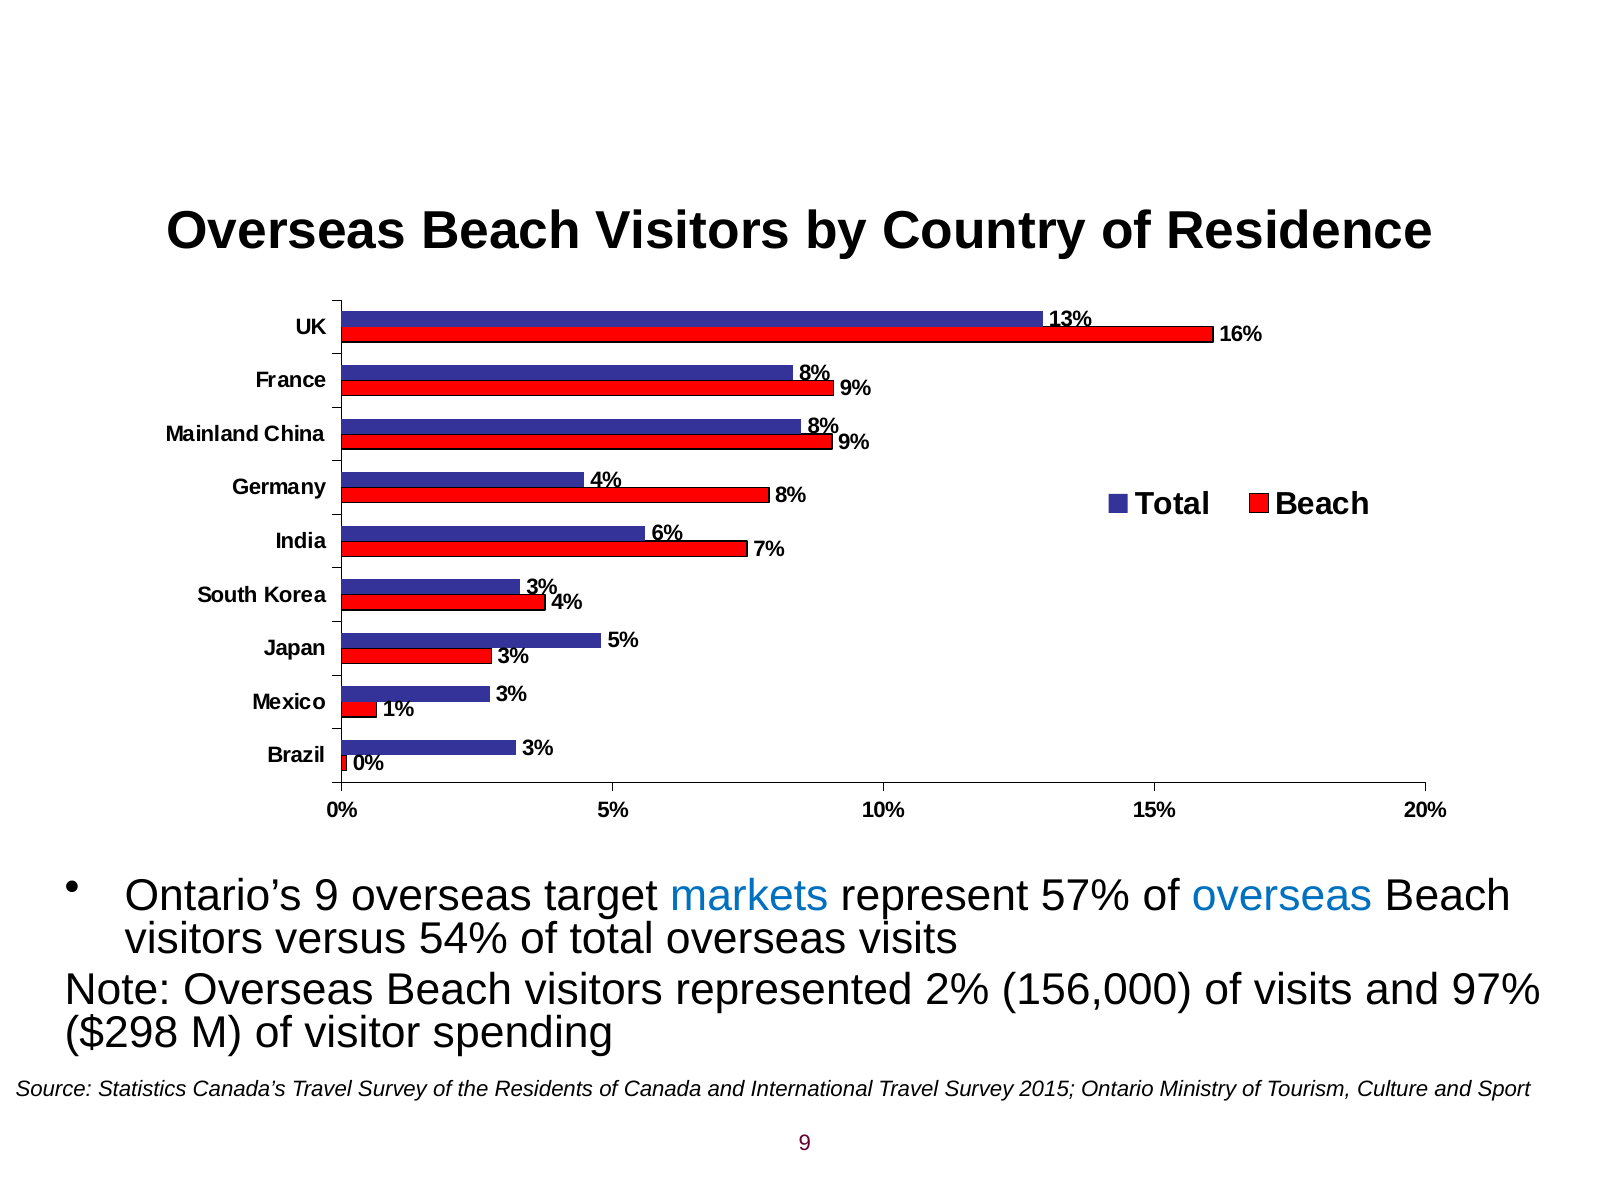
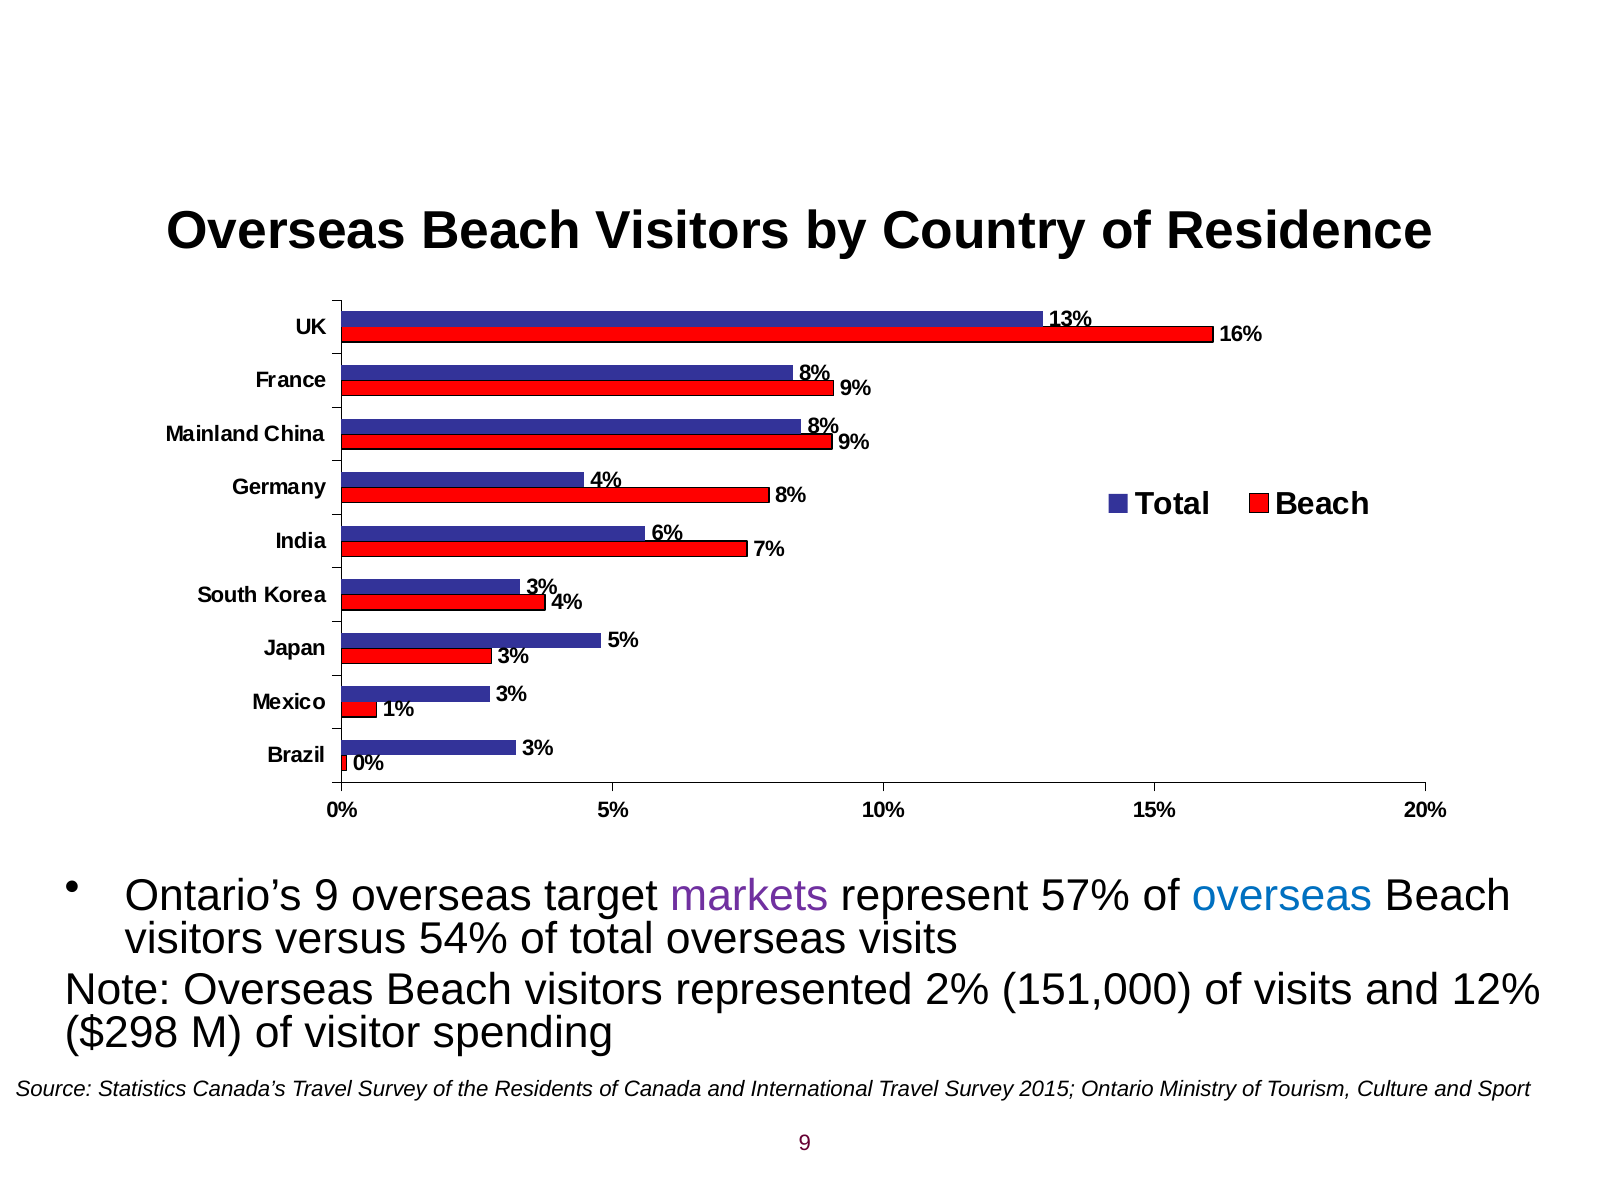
markets colour: blue -> purple (749, 896)
156,000: 156,000 -> 151,000 (1097, 990)
97%: 97% -> 12% (1496, 990)
